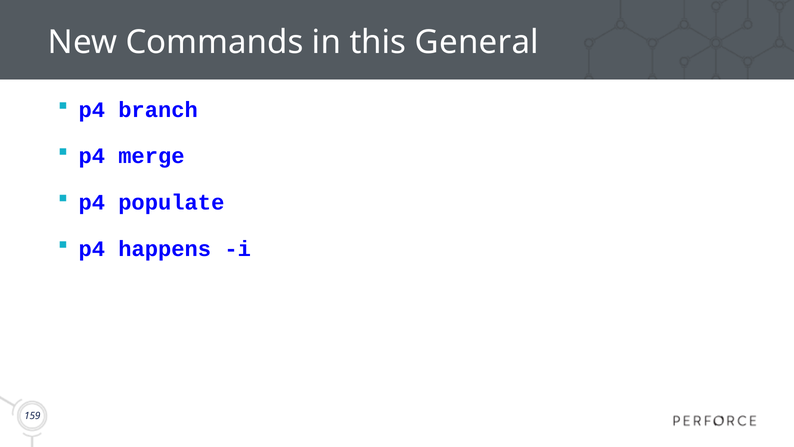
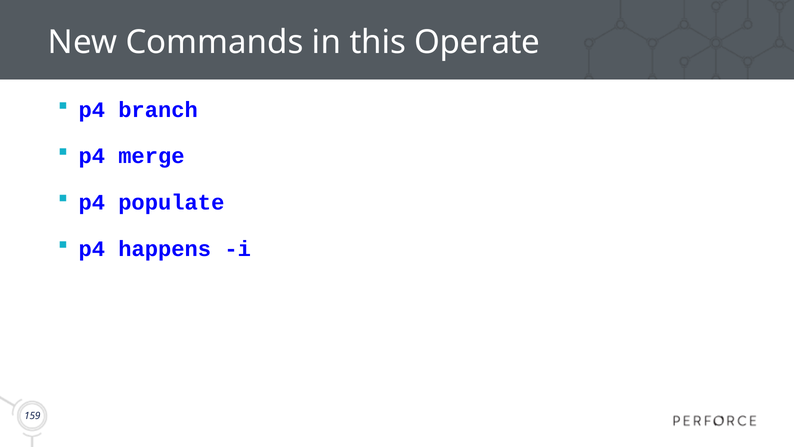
General: General -> Operate (477, 42)
